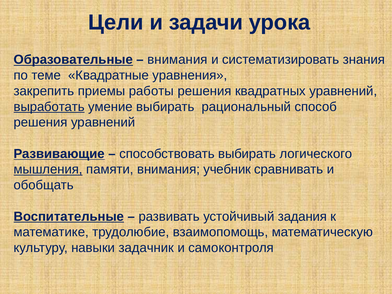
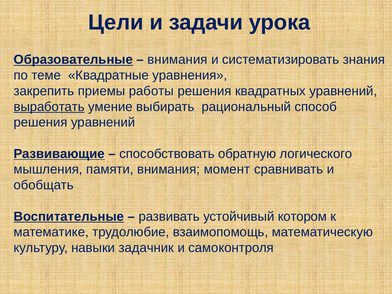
способствовать выбирать: выбирать -> обратную (247, 154)
мышления underline: present -> none (48, 169)
учебник: учебник -> момент (227, 169)
задания: задания -> котором (302, 216)
